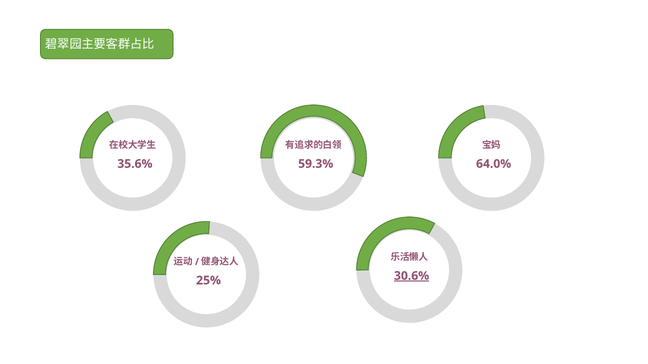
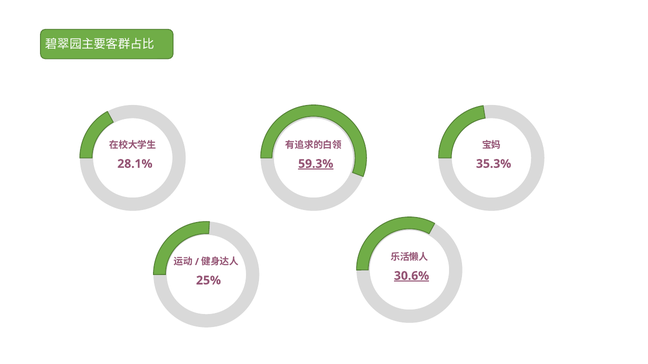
35.6%: 35.6% -> 28.1% (135, 164)
59.3% underline: none -> present (316, 164)
64.0%: 64.0% -> 35.3% (494, 164)
